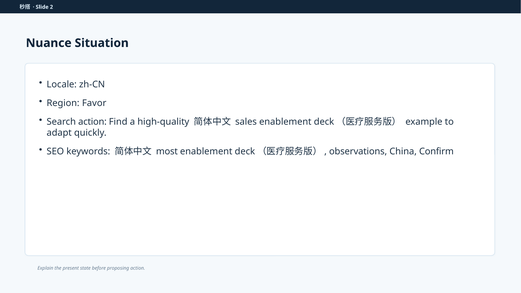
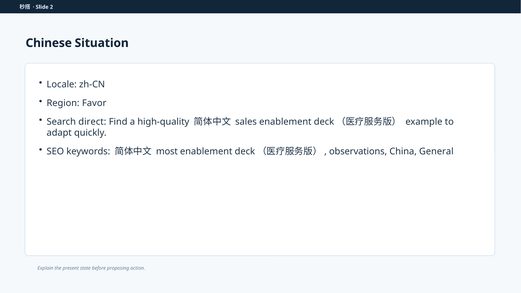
Nuance: Nuance -> Chinese (49, 43)
Search action: action -> direct (92, 122)
Confirm: Confirm -> General (436, 151)
